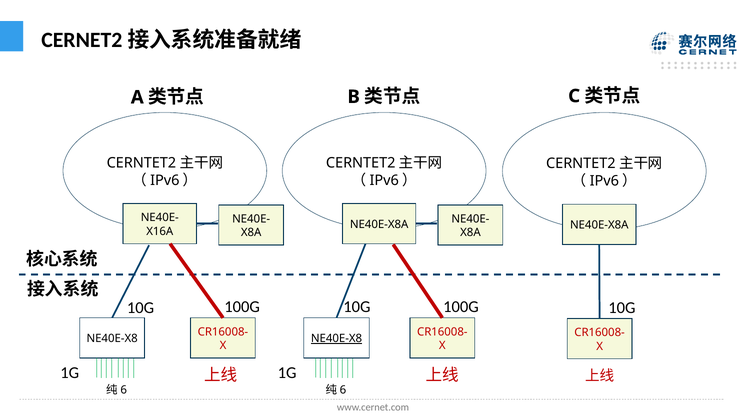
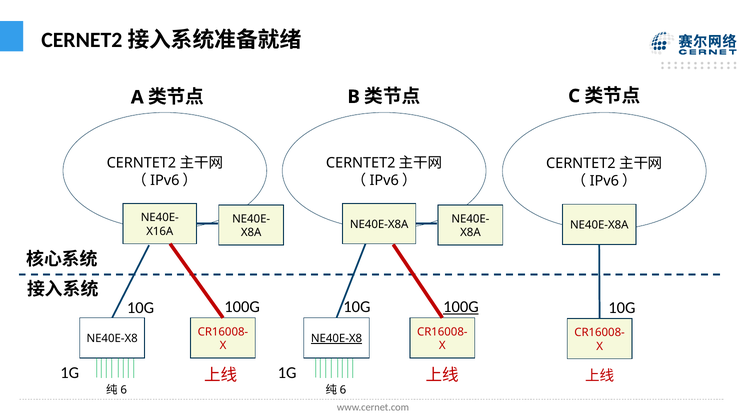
100G underline: none -> present (461, 307)
